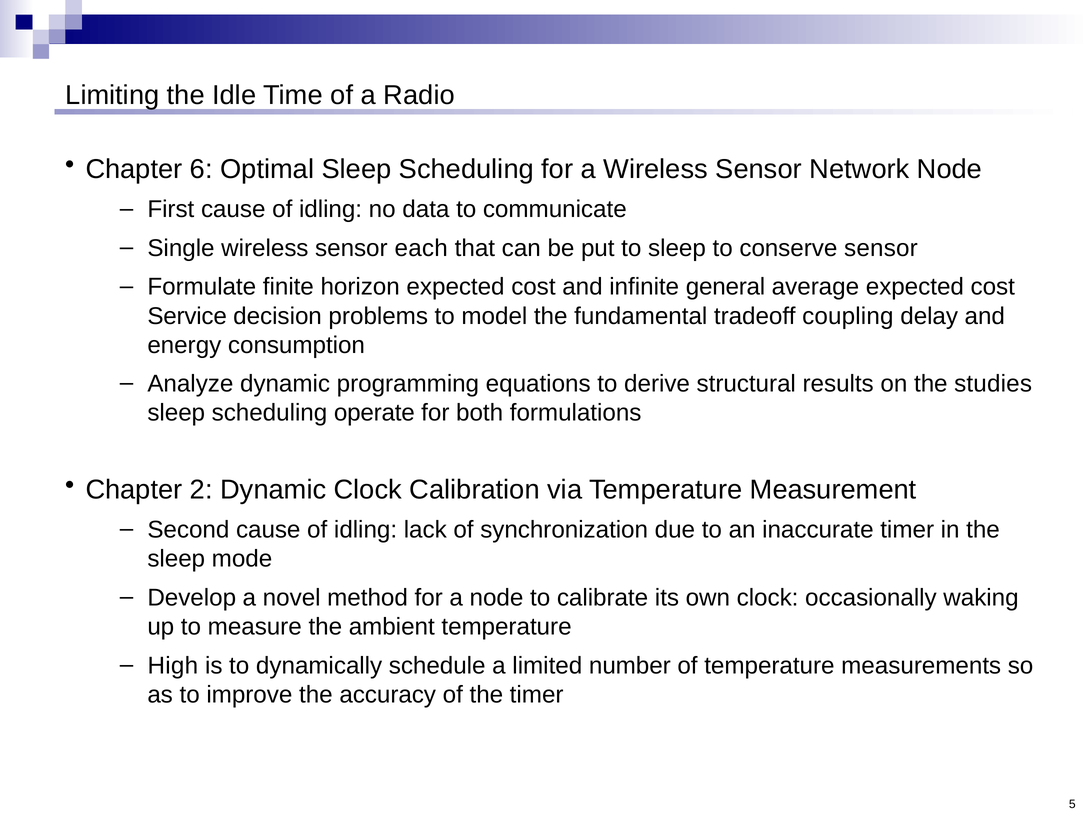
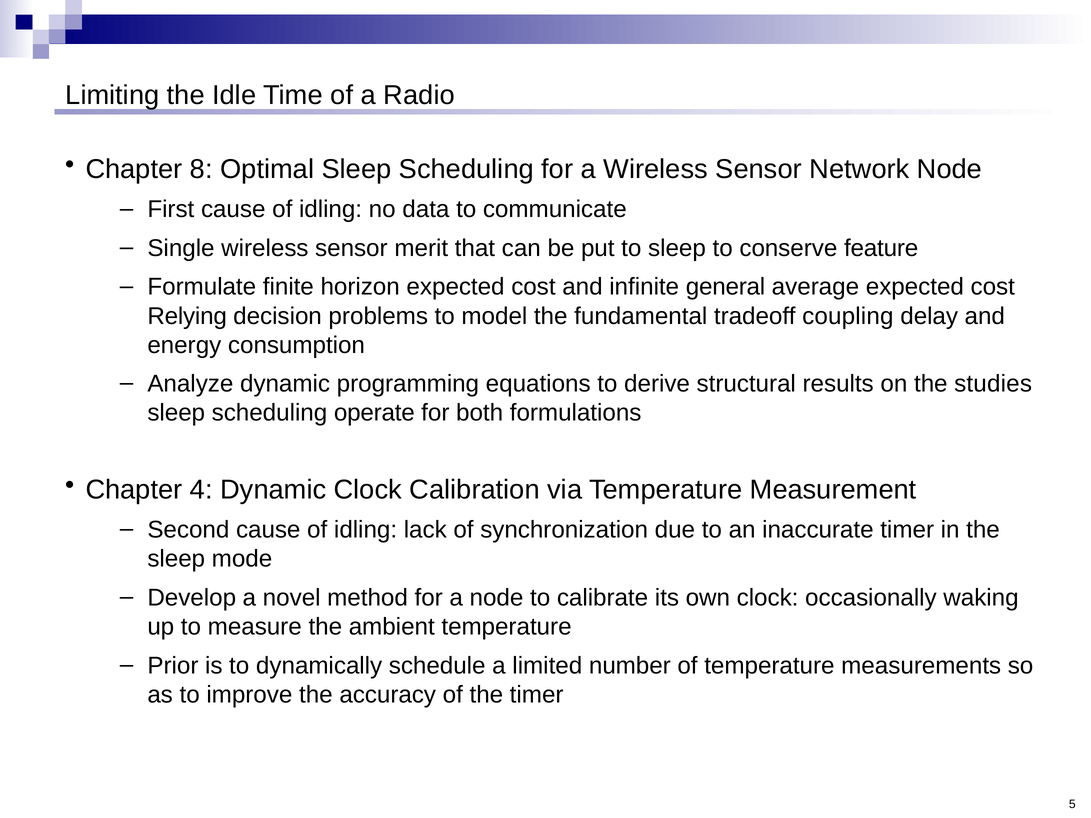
6: 6 -> 8 (201, 169)
each: each -> merit (421, 248)
conserve sensor: sensor -> feature (881, 248)
Service: Service -> Relying (187, 316)
2: 2 -> 4 (201, 490)
High: High -> Prior (173, 666)
